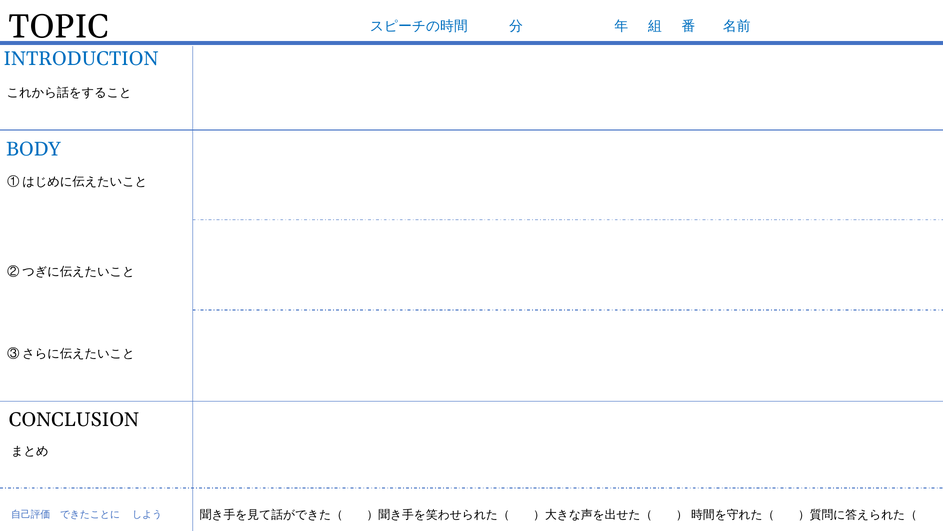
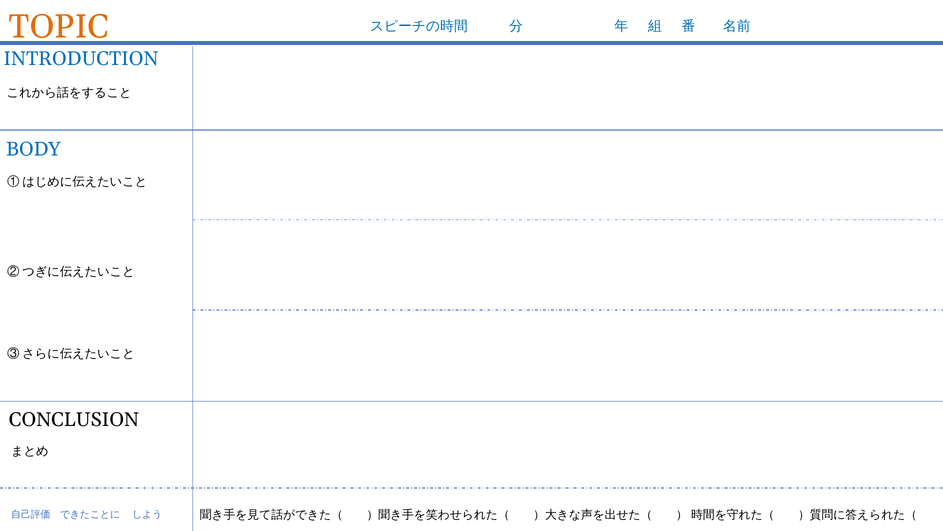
TOPIC colour: black -> orange (59, 27)
